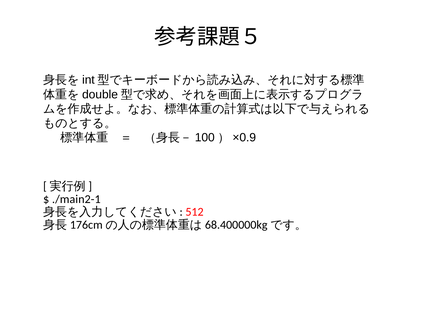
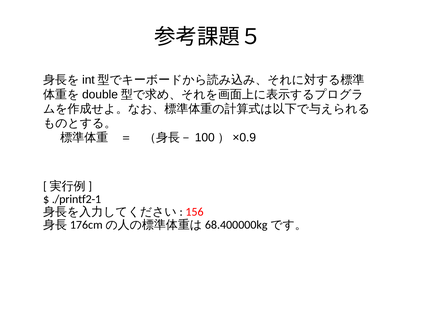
./main2-1: ./main2-1 -> ./printf2-1 (76, 199)
512: 512 -> 156 (195, 212)
